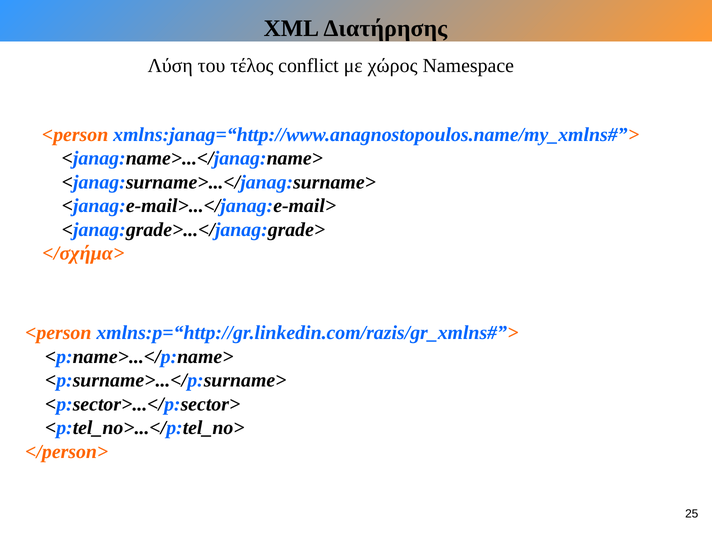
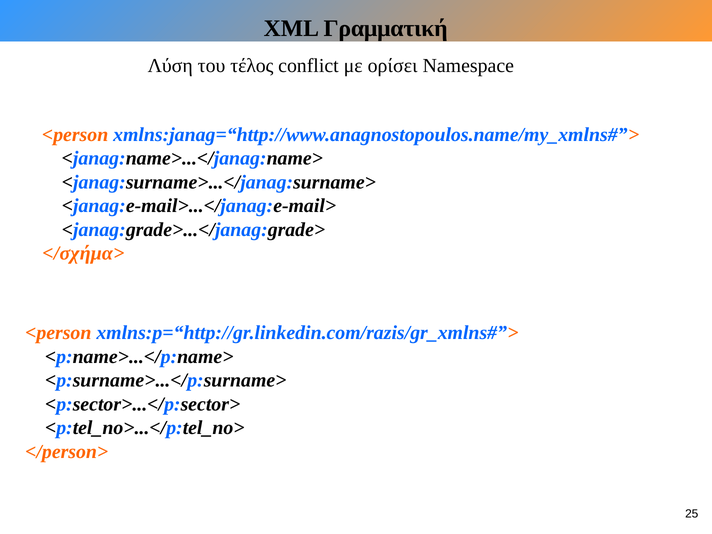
Διατήρησης: Διατήρησης -> Γραμματική (386, 28)
χώρος: χώρος -> ορίσει (393, 66)
